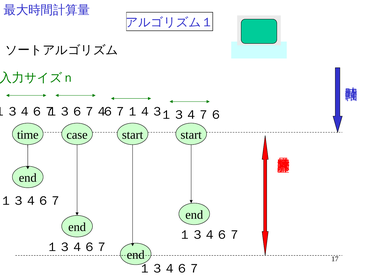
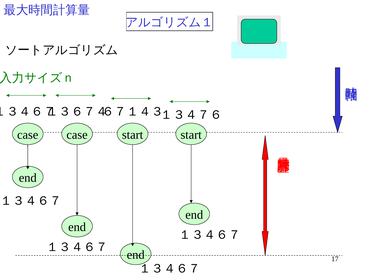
time: time -> case (28, 135)
